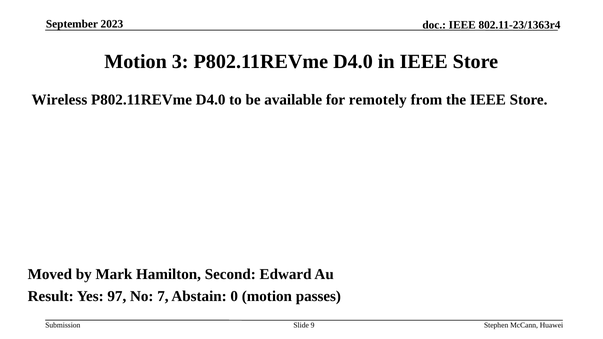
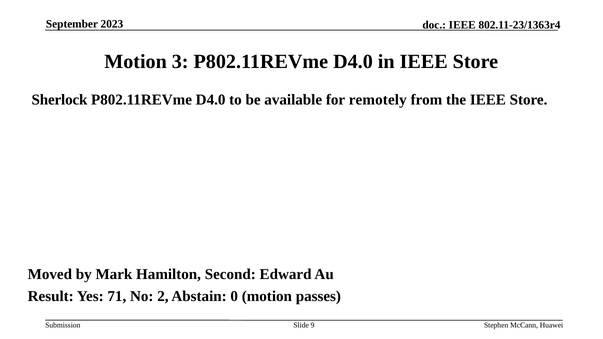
Wireless: Wireless -> Sherlock (59, 100)
97: 97 -> 71 (117, 296)
7: 7 -> 2 (163, 296)
